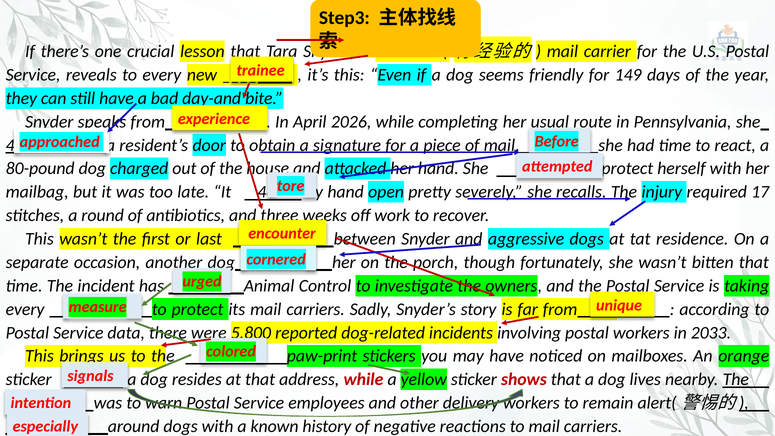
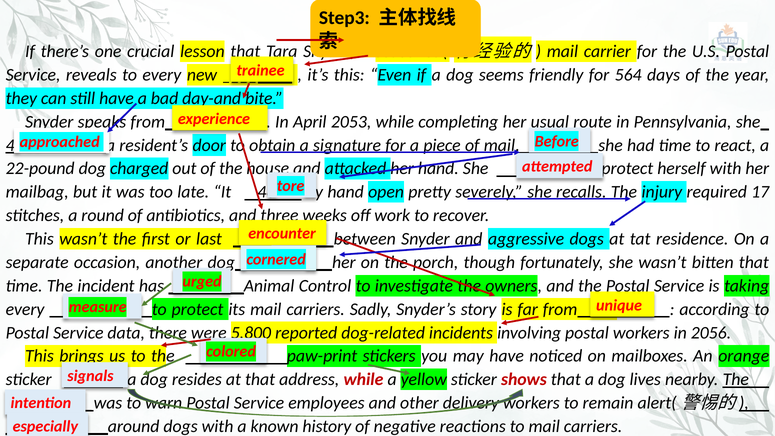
149: 149 -> 564 (628, 75)
2026: 2026 -> 2053 (351, 122)
80-pound: 80-pound -> 22-pound (40, 169)
2033: 2033 -> 2056 (711, 333)
